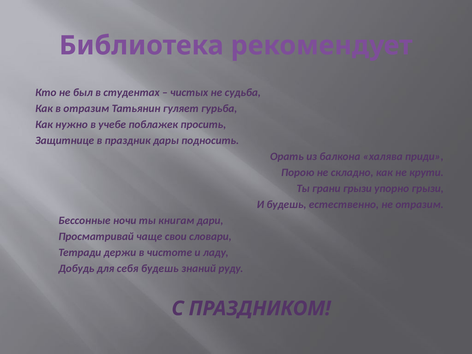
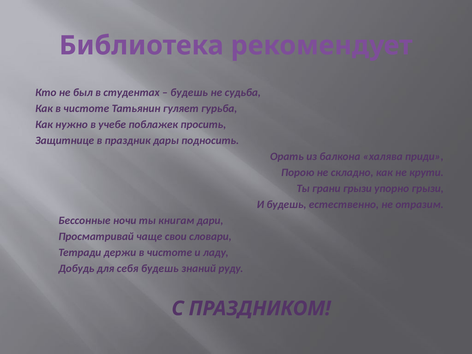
чистых: чистых -> будешь (189, 92)
Как в отразим: отразим -> чистоте (86, 108)
